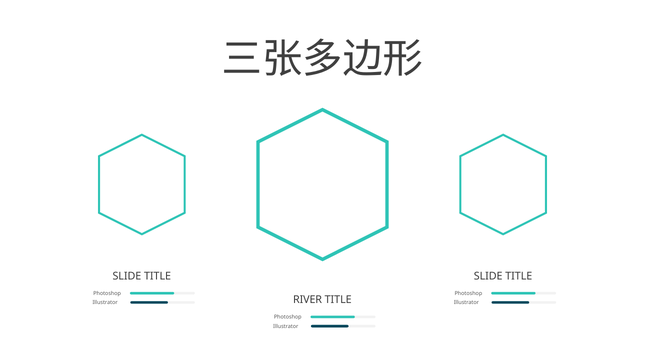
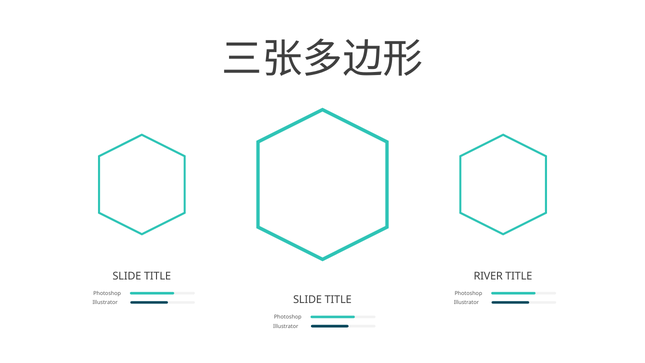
SLIDE: SLIDE -> RIVER (488, 276)
RIVER: RIVER -> SLIDE (308, 300)
